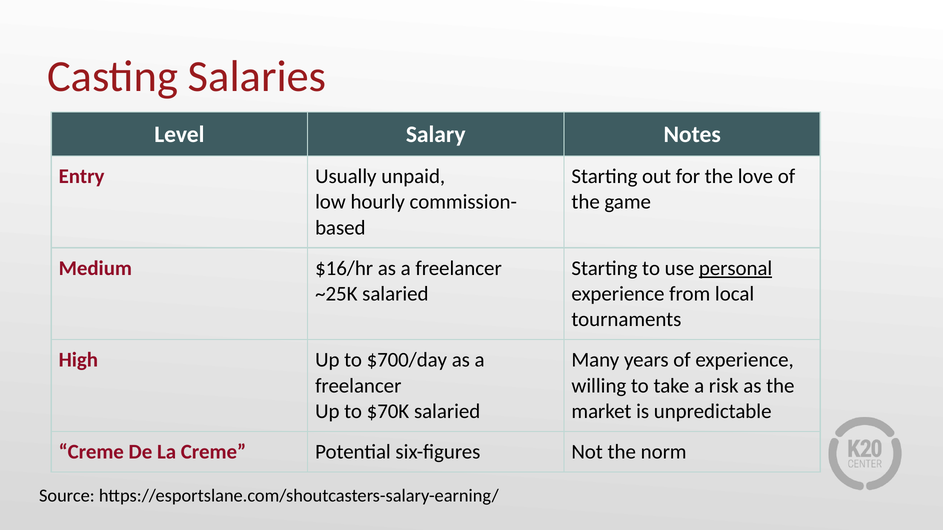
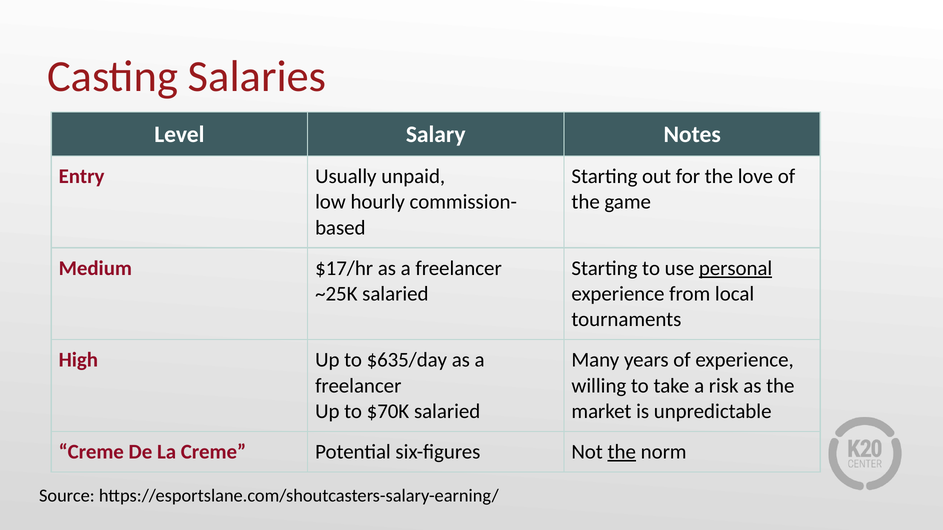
$16/hr: $16/hr -> $17/hr (344, 268)
$700/day: $700/day -> $635/day (407, 360)
the underline: none -> present (622, 452)
